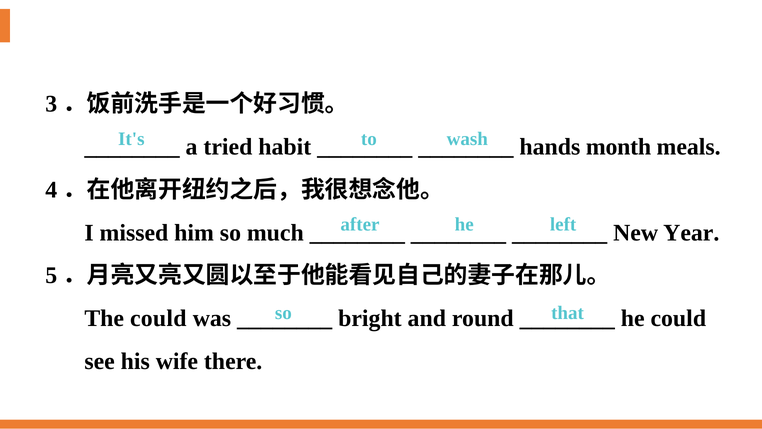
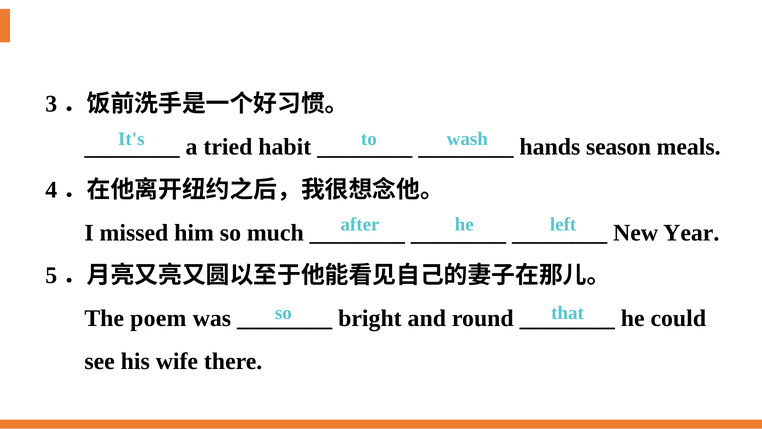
month: month -> season (619, 147)
The could: could -> poem (158, 318)
